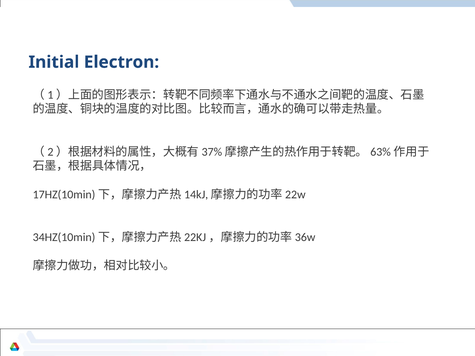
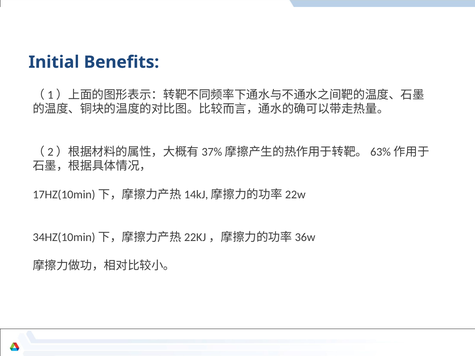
Electron: Electron -> Benefits (121, 62)
